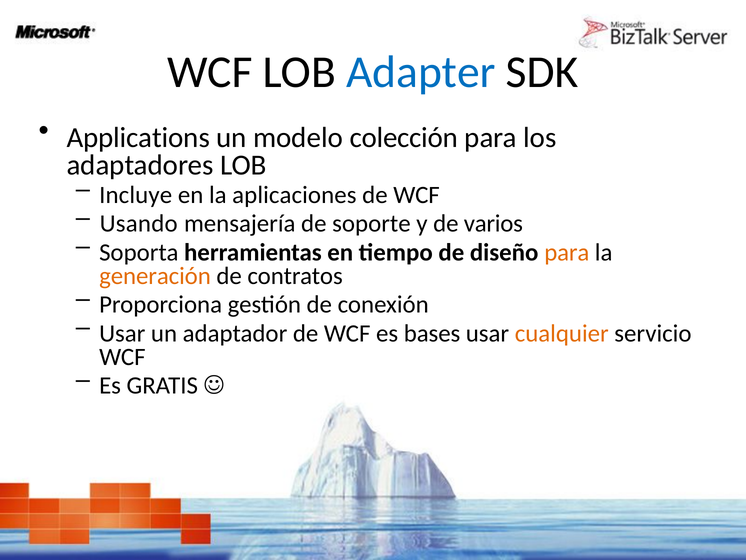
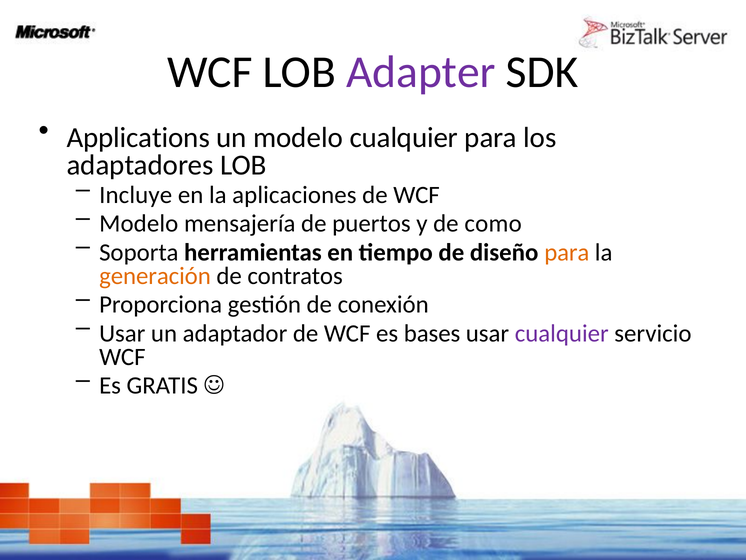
Adapter colour: blue -> purple (421, 72)
modelo colección: colección -> cualquier (404, 137)
Usando: Usando -> Modelo (139, 224)
soporte: soporte -> puertos (371, 224)
varios: varios -> como (493, 224)
cualquier colour: orange -> purple (562, 333)
